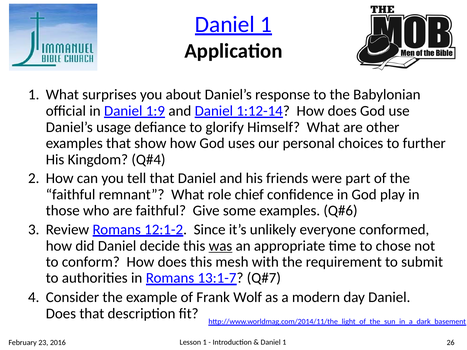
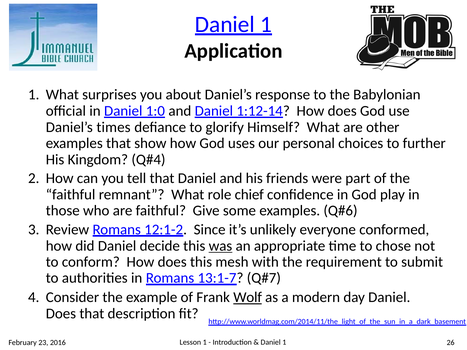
1:9: 1:9 -> 1:0 (155, 111)
usage: usage -> times (114, 127)
Wolf underline: none -> present (248, 298)
